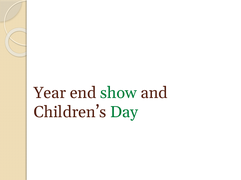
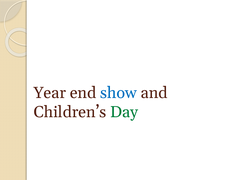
show colour: green -> blue (119, 93)
